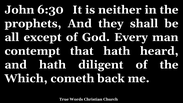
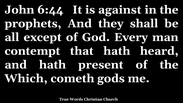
6:30: 6:30 -> 6:44 (50, 10)
neither: neither -> against (120, 10)
diligent: diligent -> present (101, 65)
back: back -> gods (111, 78)
